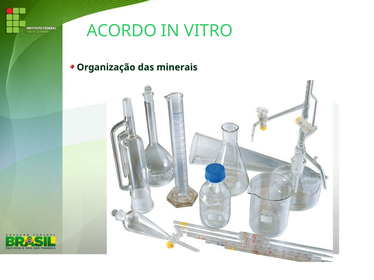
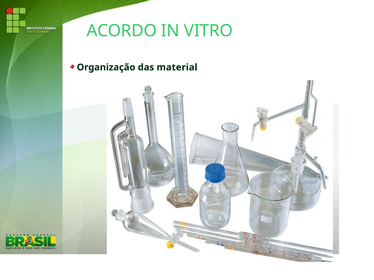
minerais: minerais -> material (177, 67)
